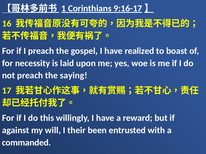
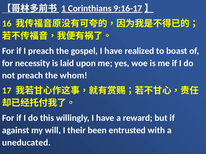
saying: saying -> whom (74, 76)
commanded: commanded -> uneducated (26, 143)
